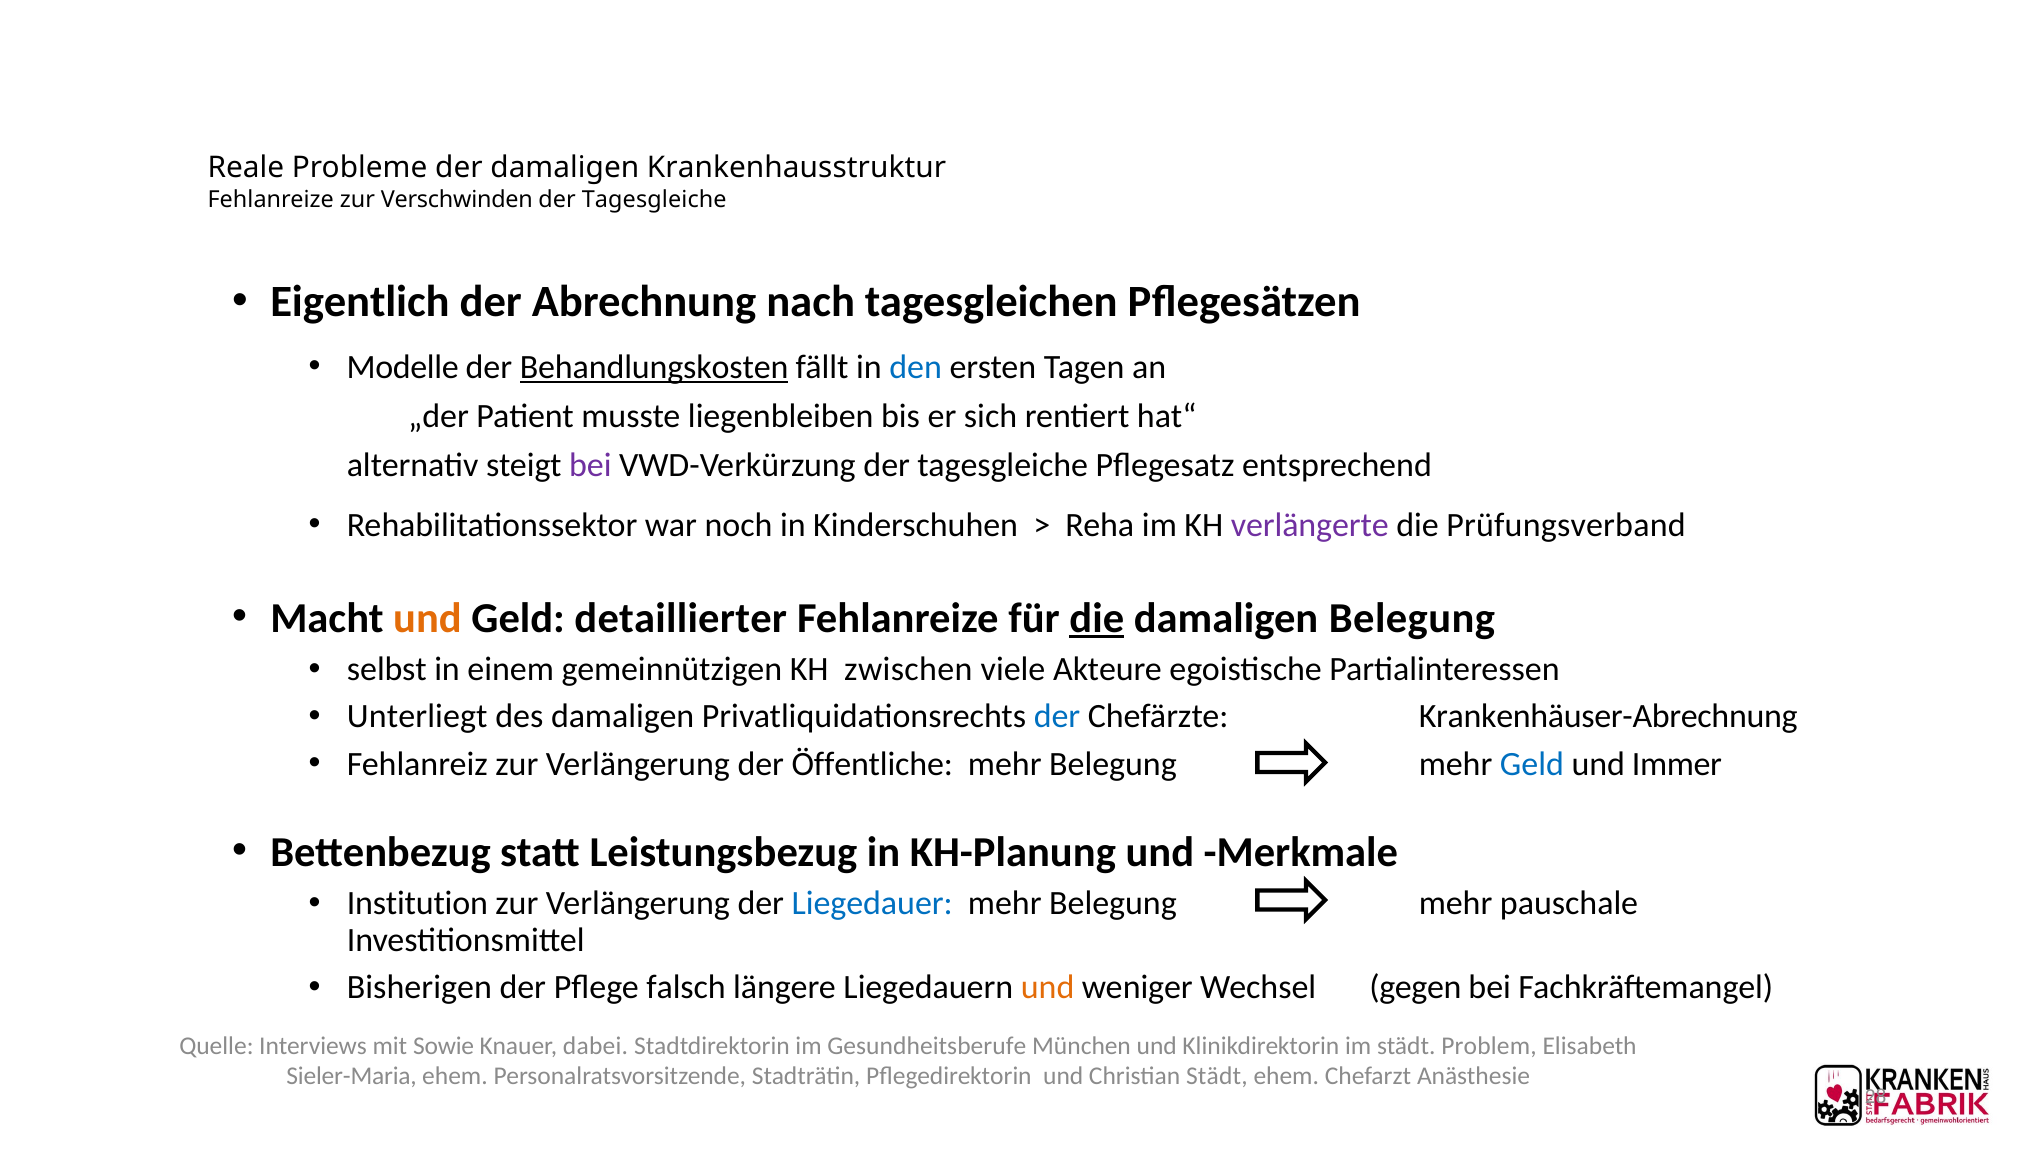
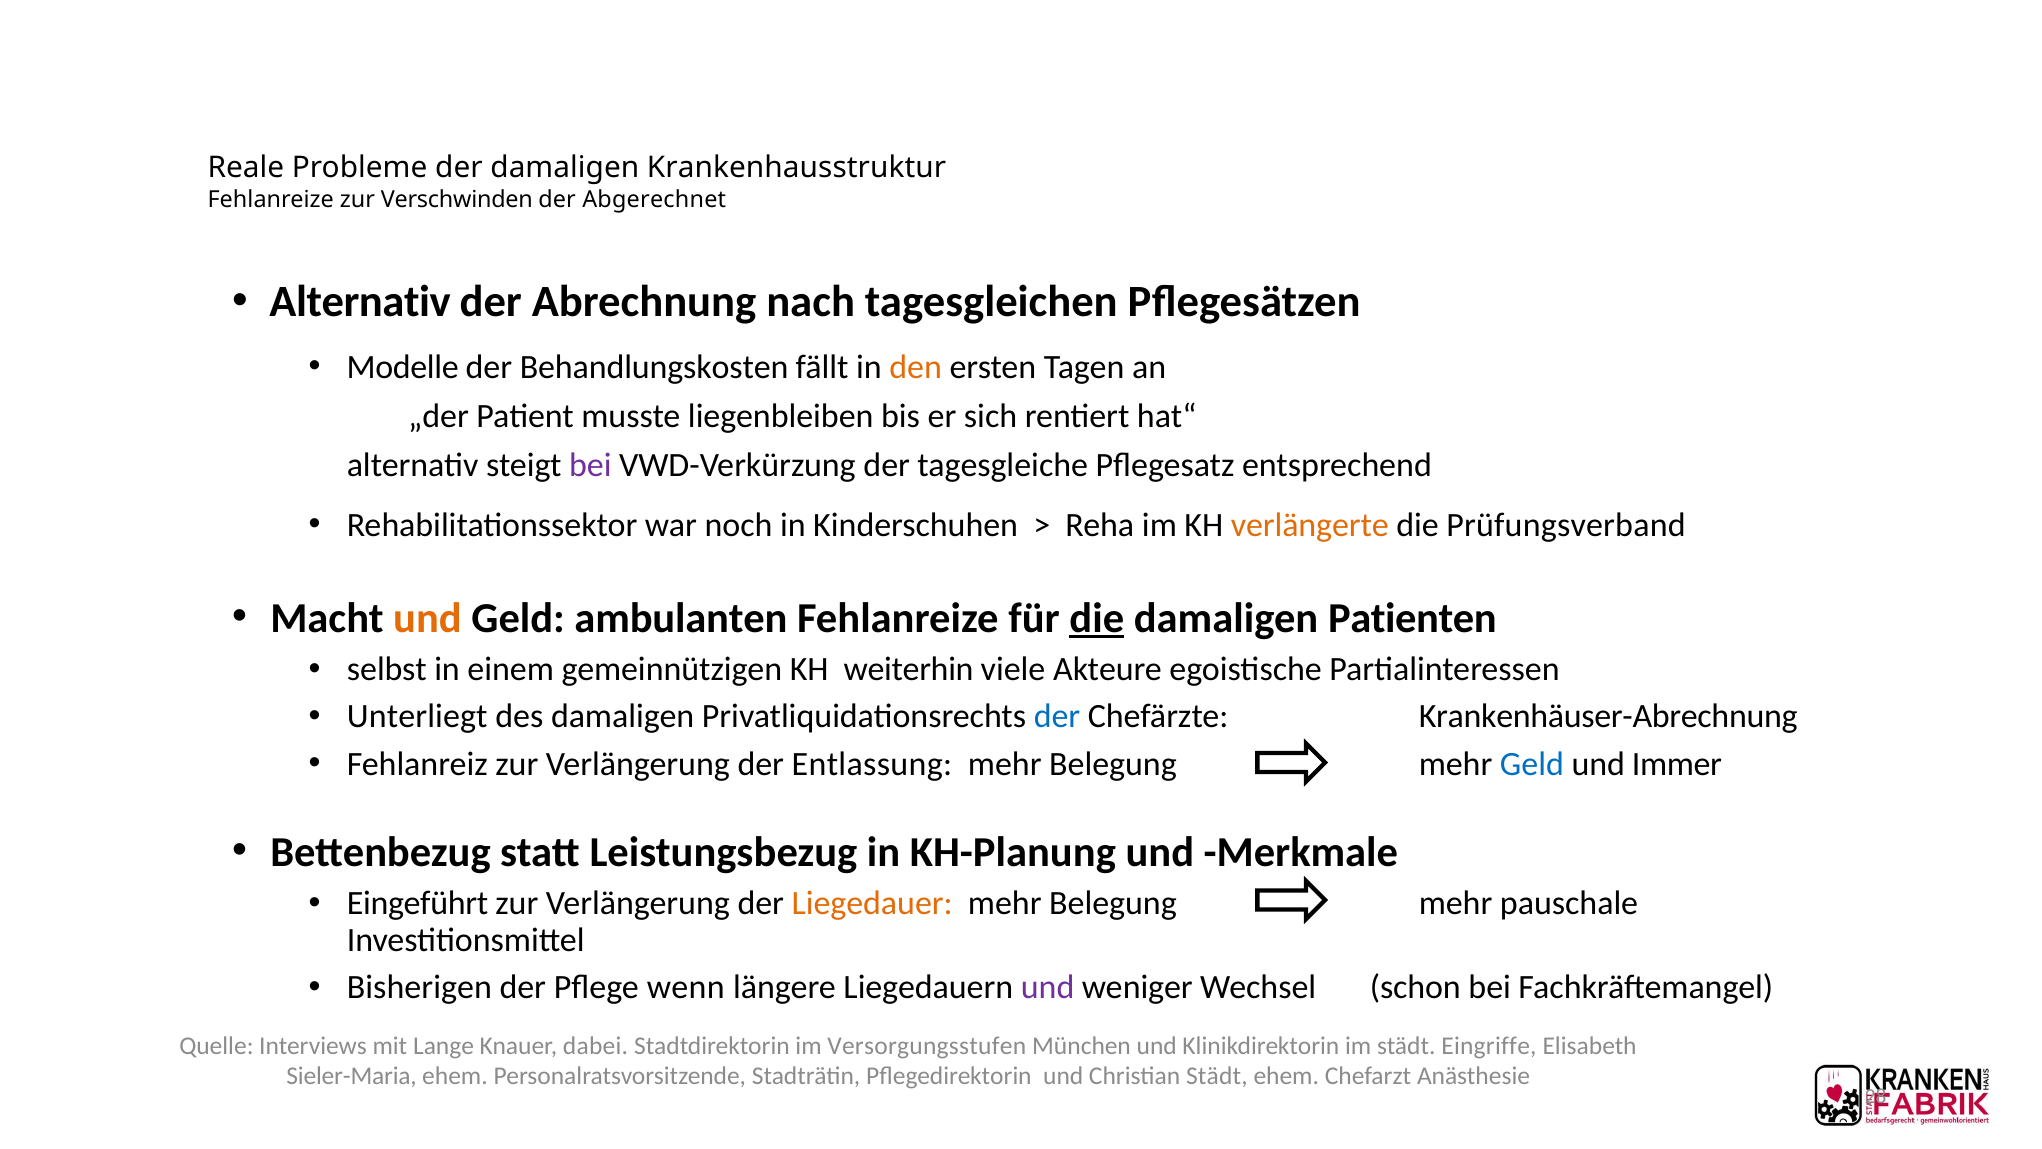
Tagesgleiche: Tagesgleiche -> Abgerechnet (654, 200)
Eigentlich: Eigentlich -> Alternativ (360, 302)
Behandlungskosten underline: present -> none (654, 368)
den colour: blue -> orange (916, 368)
verlängerte colour: purple -> orange (1310, 525)
detaillierter: detaillierter -> ambulanten (681, 618)
damaligen Belegung: Belegung -> Patienten (1412, 618)
zwischen: zwischen -> weiterhin (909, 669)
Öffentliche: Öffentliche -> Entlassung (872, 764)
Institution: Institution -> Eingeführt (417, 903)
Liegedauer colour: blue -> orange (872, 903)
falsch: falsch -> wenn (686, 987)
und colour: orange -> purple (1048, 987)
gegen: gegen -> schon (1415, 987)
Sowie: Sowie -> Lange (444, 1045)
Gesundheitsberufe: Gesundheitsberufe -> Versorgungsstufen (927, 1045)
Problem: Problem -> Eingriffe (1489, 1045)
